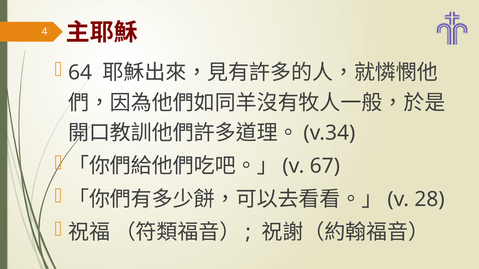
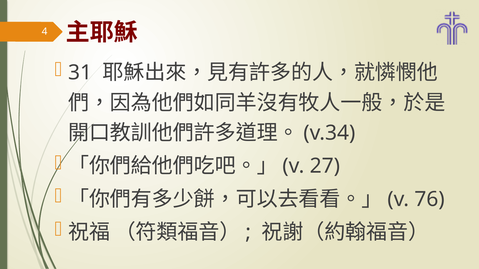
64: 64 -> 31 (80, 73)
67: 67 -> 27 (325, 166)
28: 28 -> 76 (430, 199)
